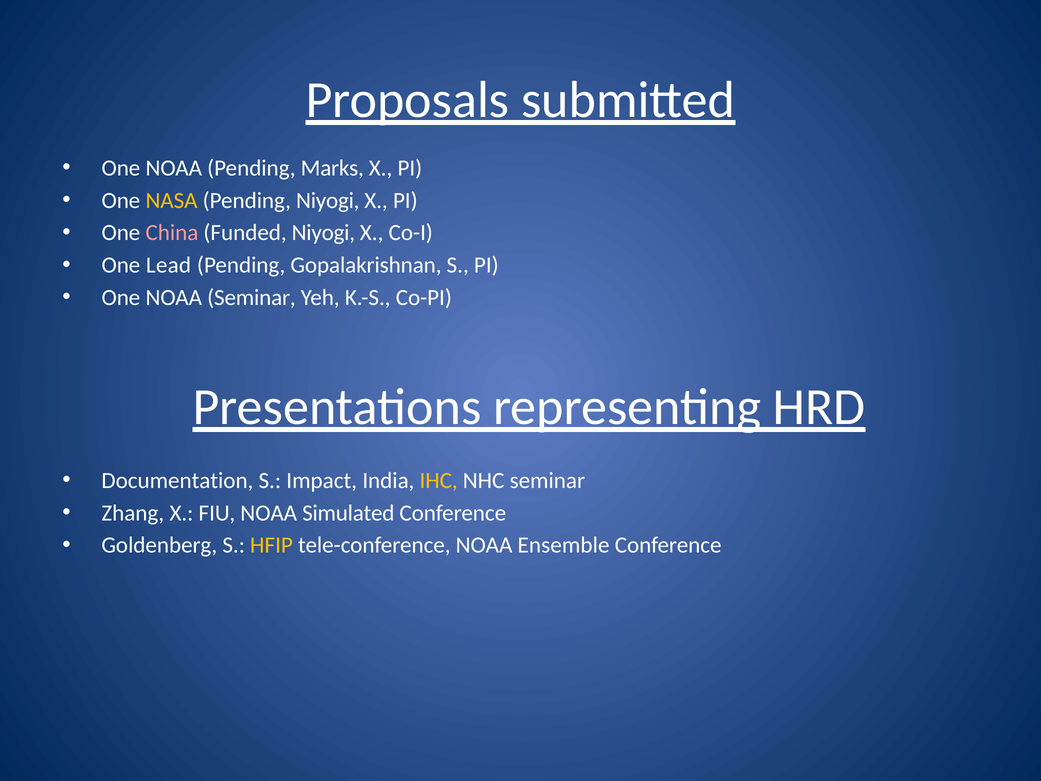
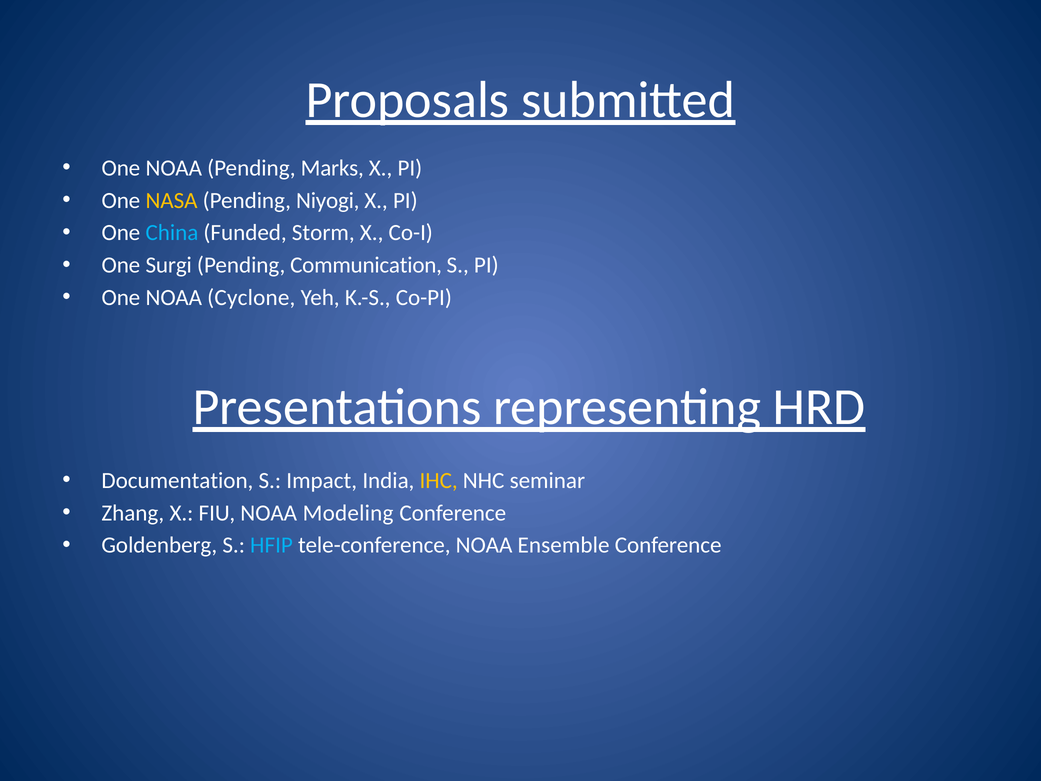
China colour: pink -> light blue (172, 233)
Funded Niyogi: Niyogi -> Storm (323, 233)
Lead: Lead -> Surgi (169, 265)
Gopalakrishnan: Gopalakrishnan -> Communication (366, 265)
NOAA Seminar: Seminar -> Cyclone (251, 297)
Simulated: Simulated -> Modeling (348, 513)
HFIP colour: yellow -> light blue (271, 545)
